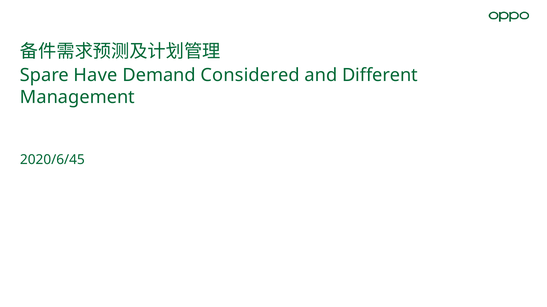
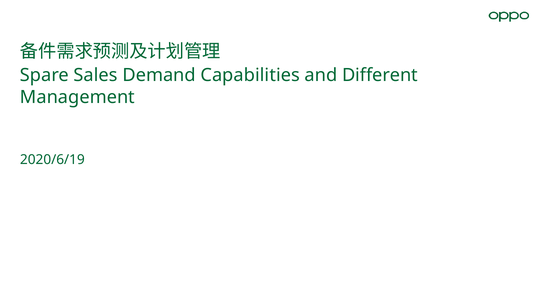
Have: Have -> Sales (96, 75)
Considered: Considered -> Capabilities (250, 75)
2020/6/45: 2020/6/45 -> 2020/6/19 (52, 160)
